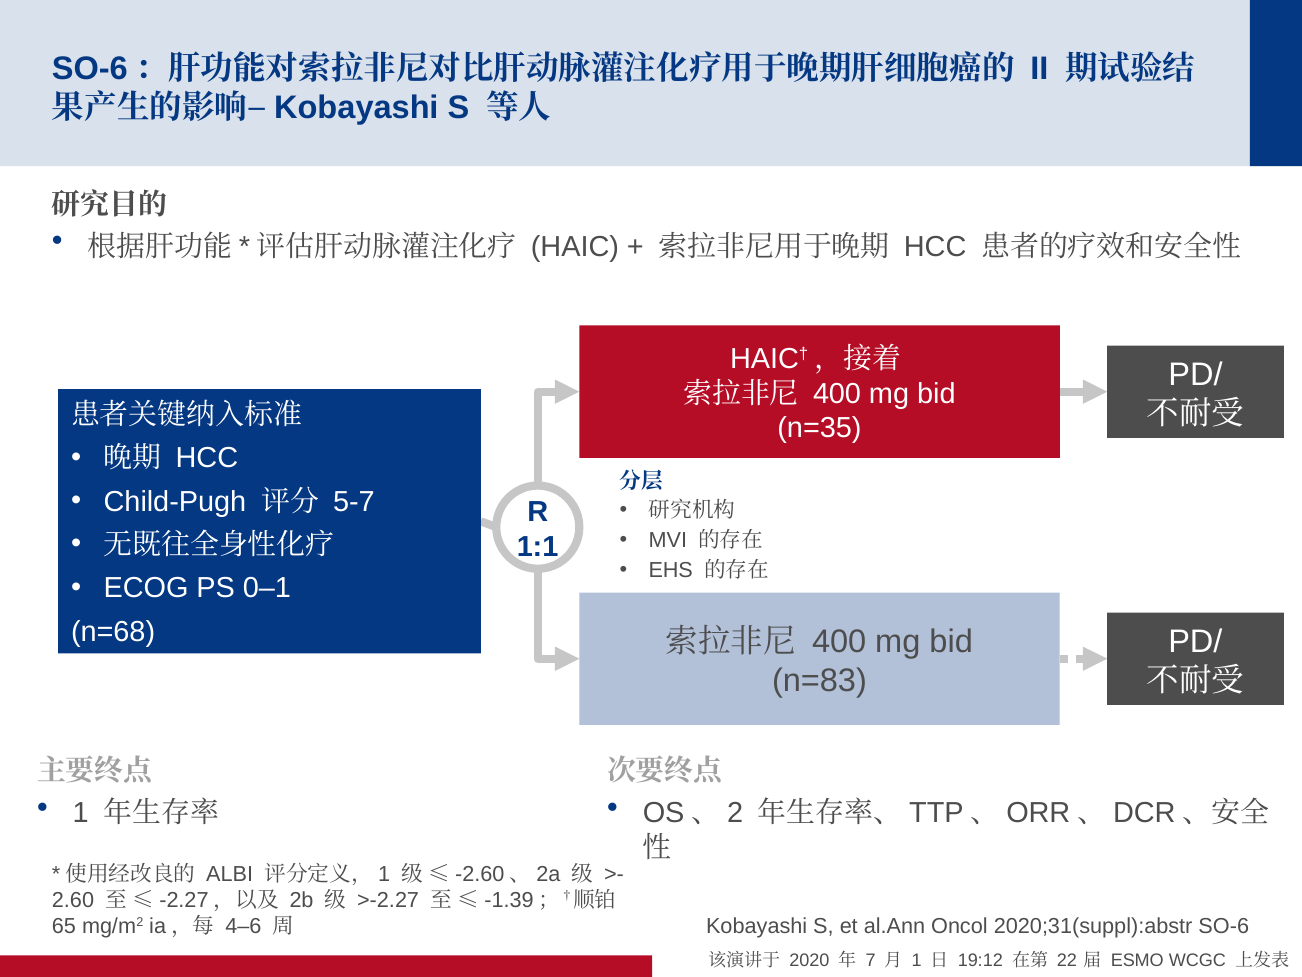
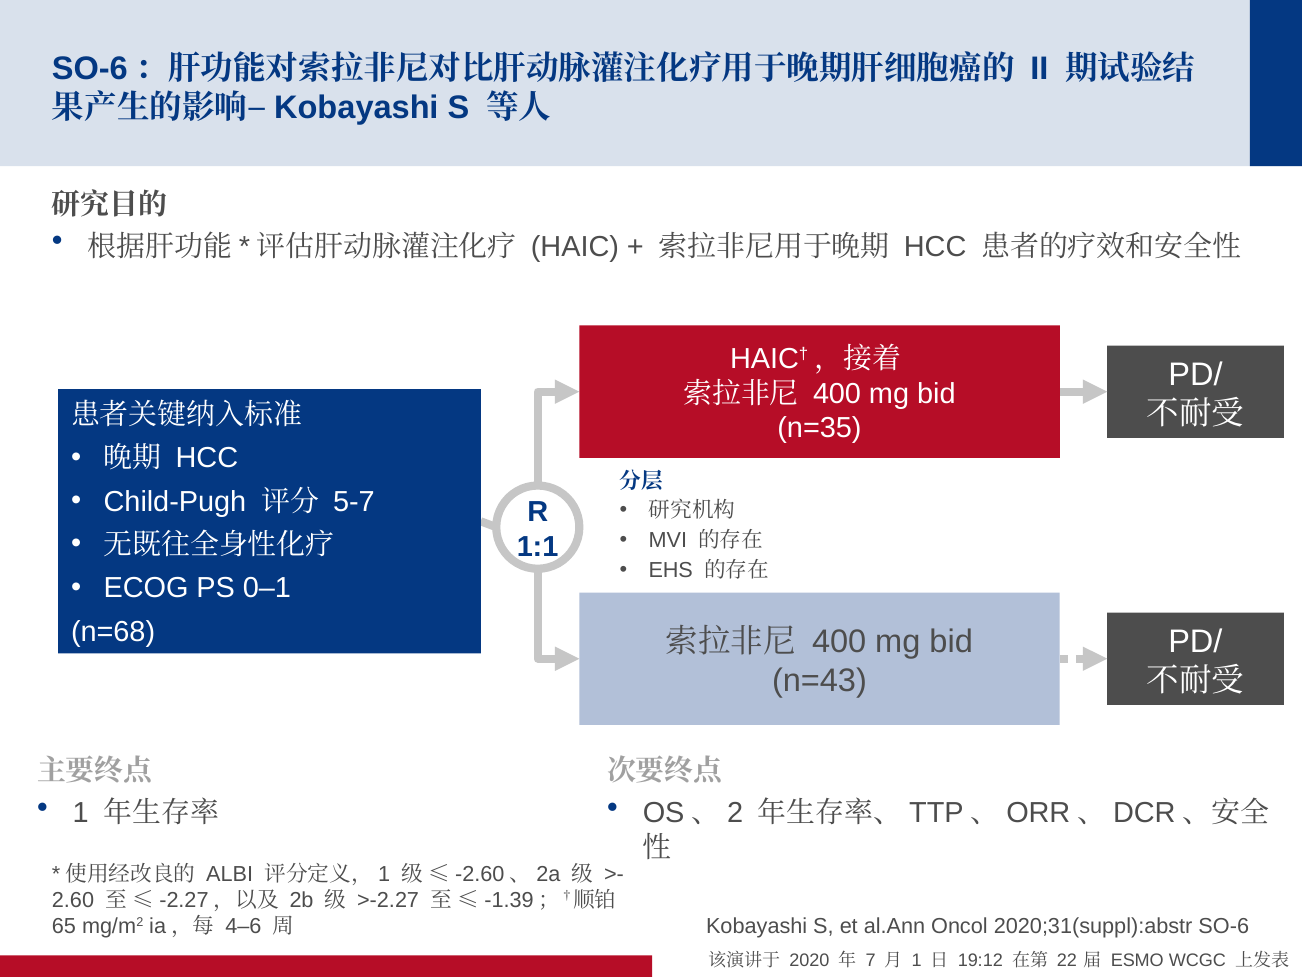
n=83: n=83 -> n=43 (819, 680)
